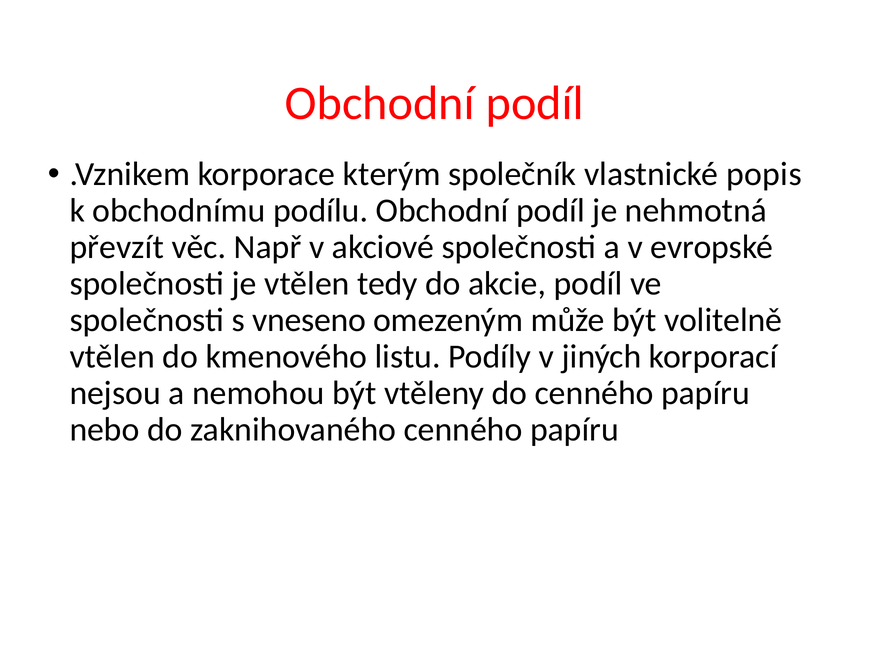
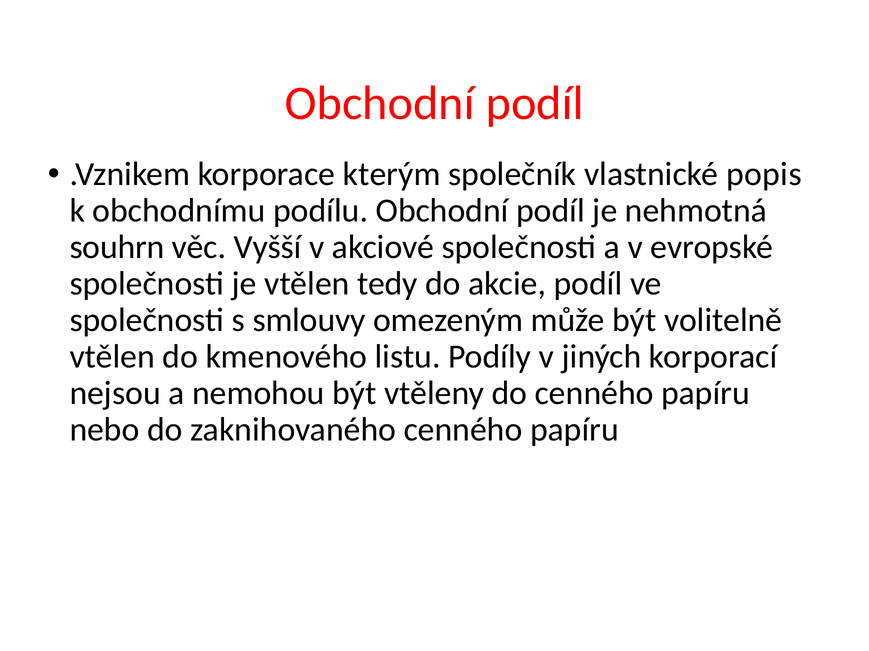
převzít: převzít -> souhrn (117, 247)
Např: Např -> Vyšší (268, 247)
vneseno: vneseno -> smlouvy (309, 321)
